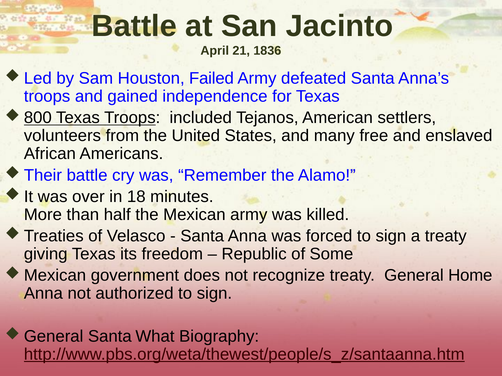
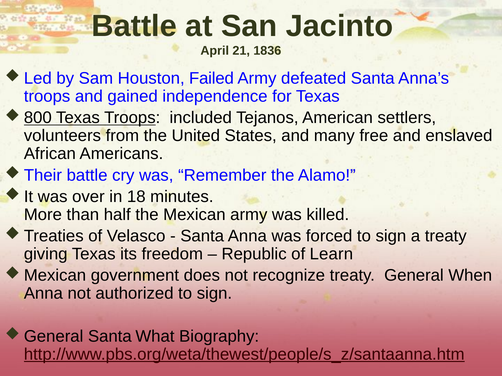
Some: Some -> Learn (331, 254)
Home: Home -> When (470, 276)
